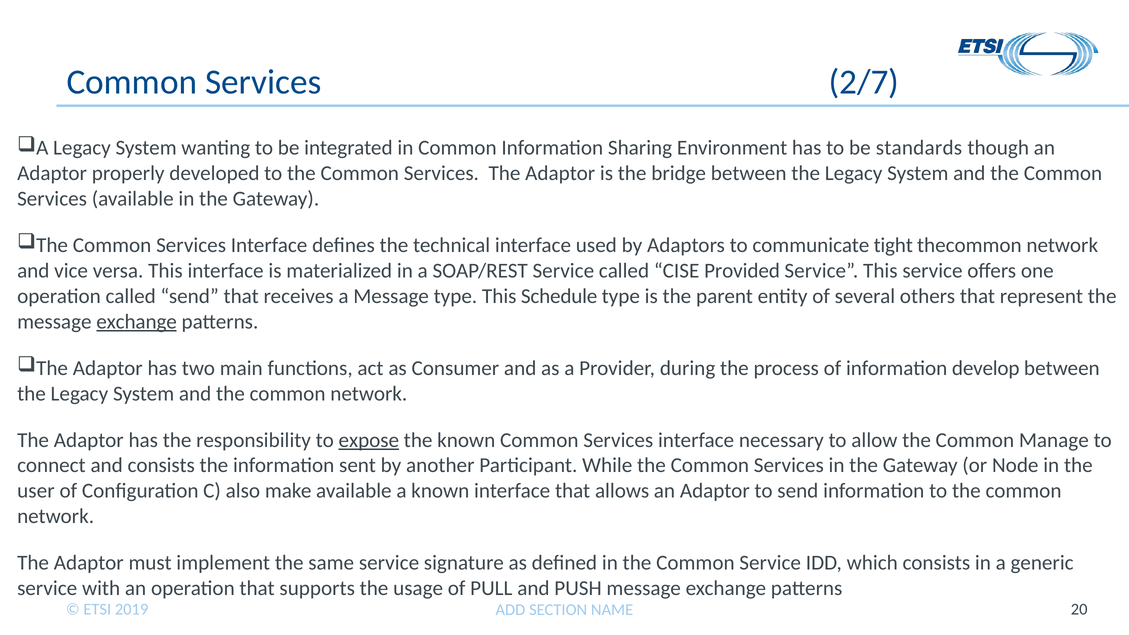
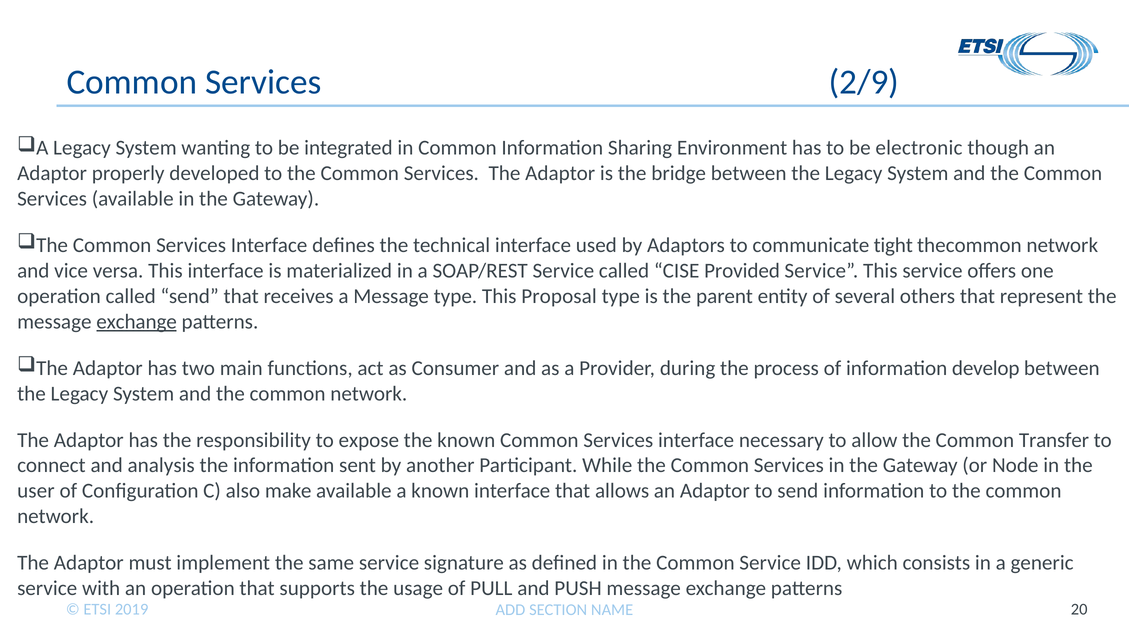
2/7: 2/7 -> 2/9 (864, 82)
standards: standards -> electronic (919, 148)
Schedule: Schedule -> Proposal (559, 296)
expose underline: present -> none (369, 440)
Manage: Manage -> Transfer (1054, 440)
and consists: consists -> analysis (161, 466)
